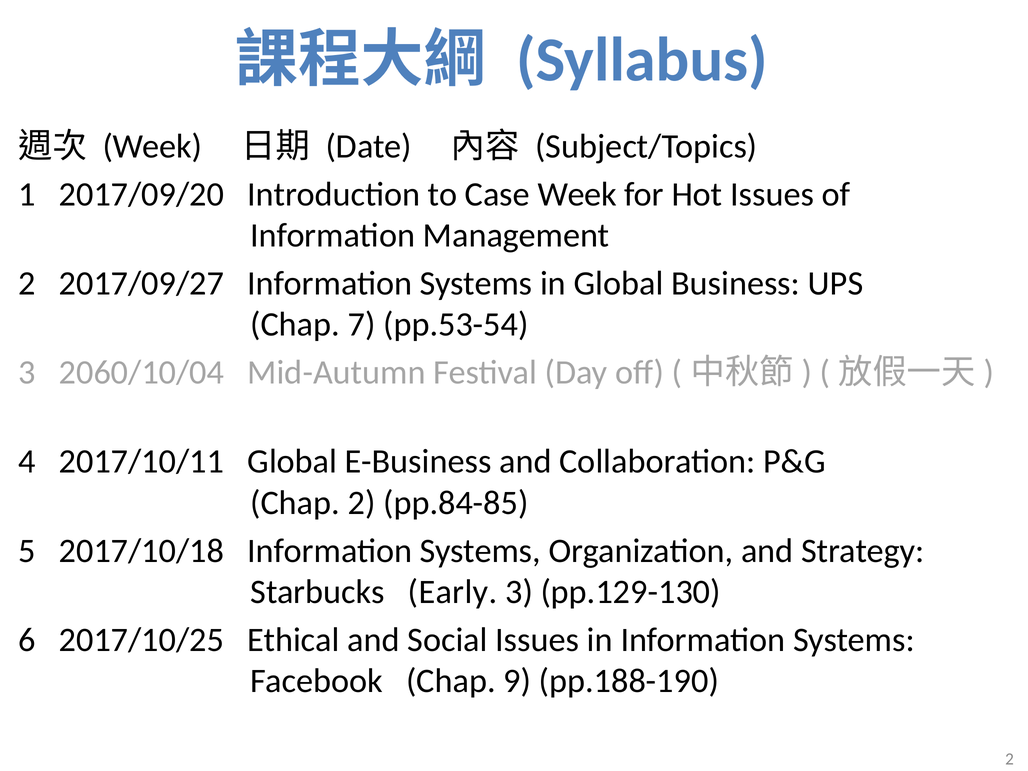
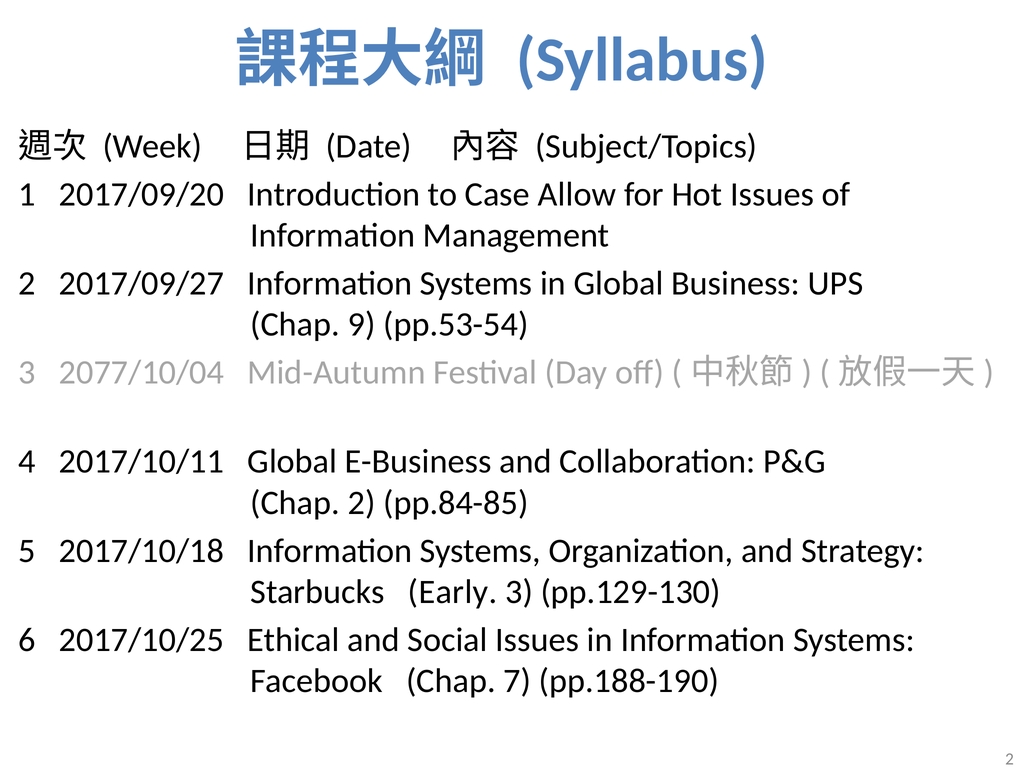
Case Week: Week -> Allow (577, 194)
7: 7 -> 9 (362, 325)
2060/10/04: 2060/10/04 -> 2077/10/04 (142, 373)
9: 9 -> 7 (517, 681)
